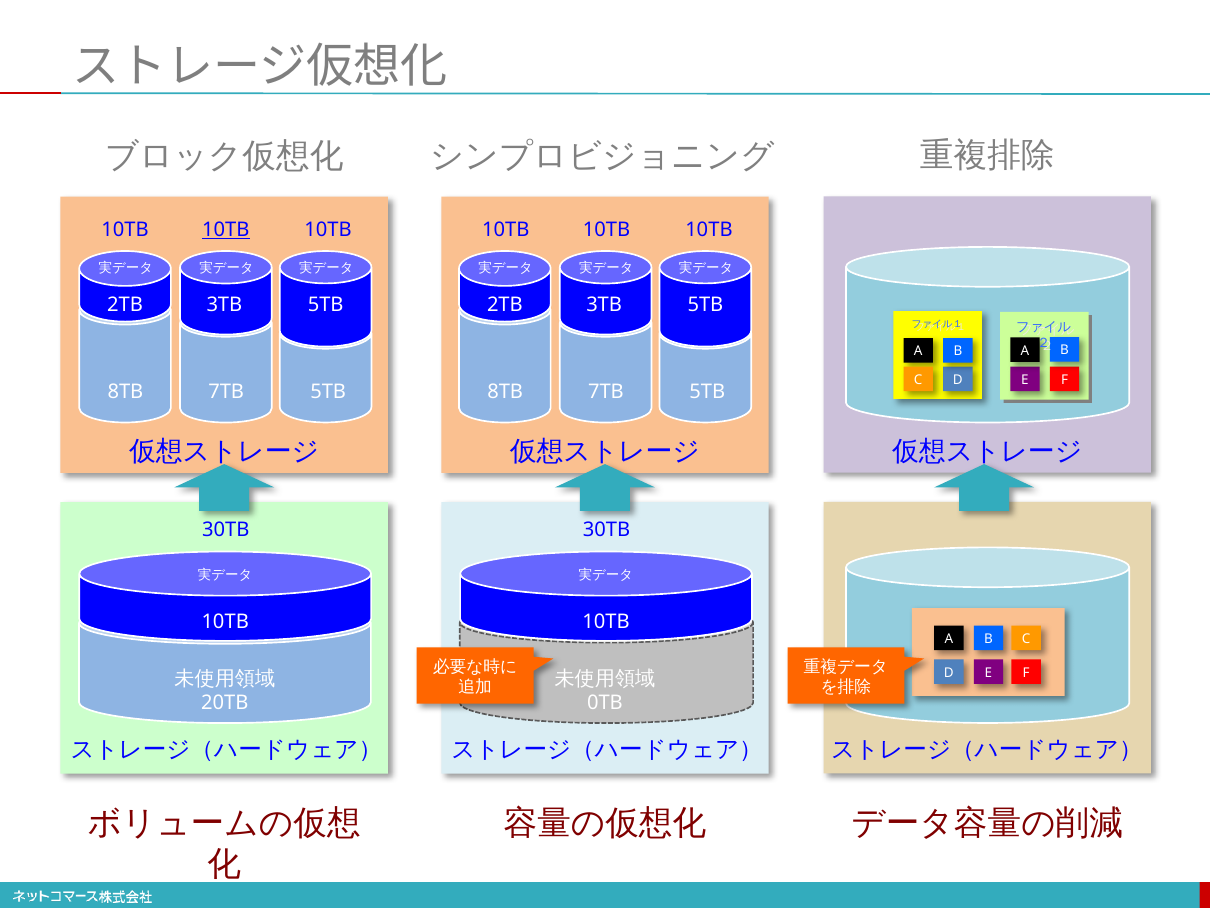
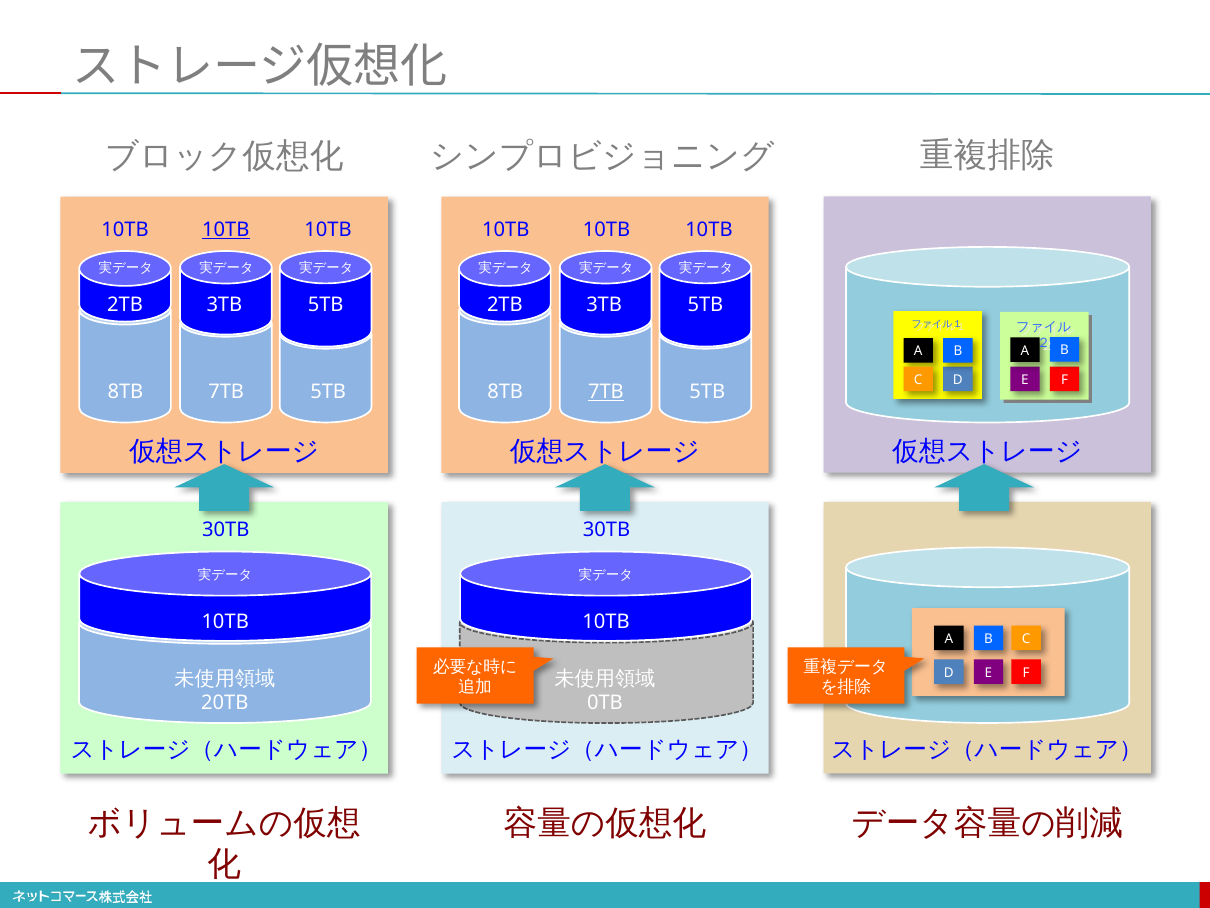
7TB underline: none -> present (606, 391)
